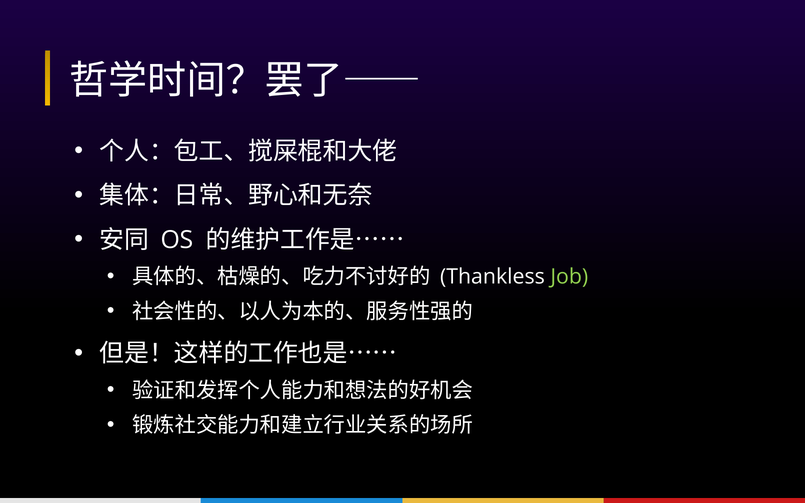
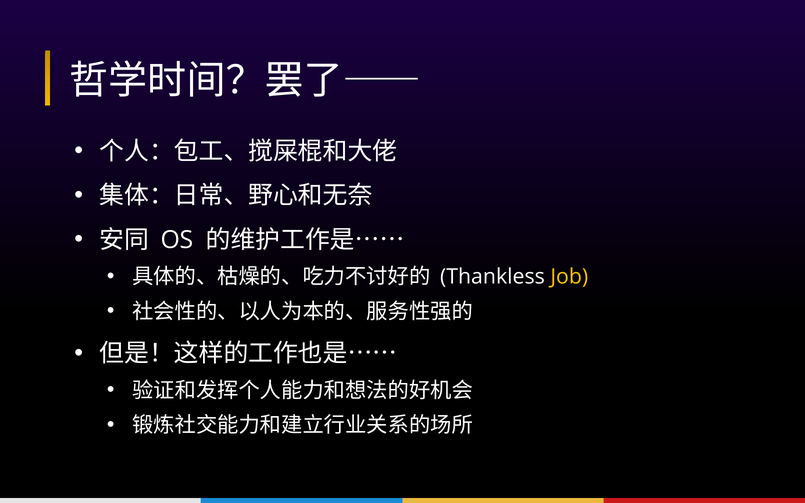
Job colour: light green -> yellow (569, 277)
